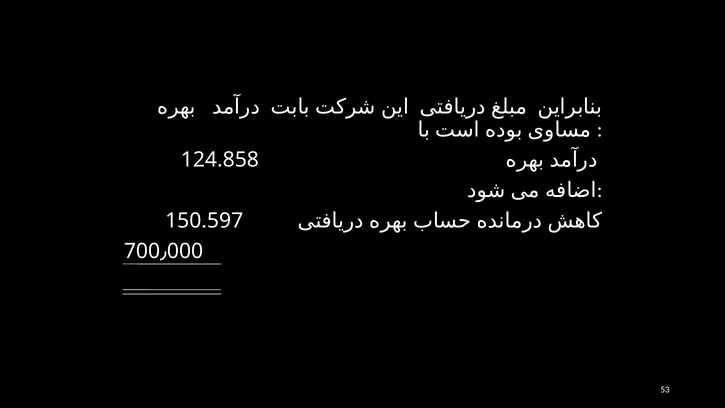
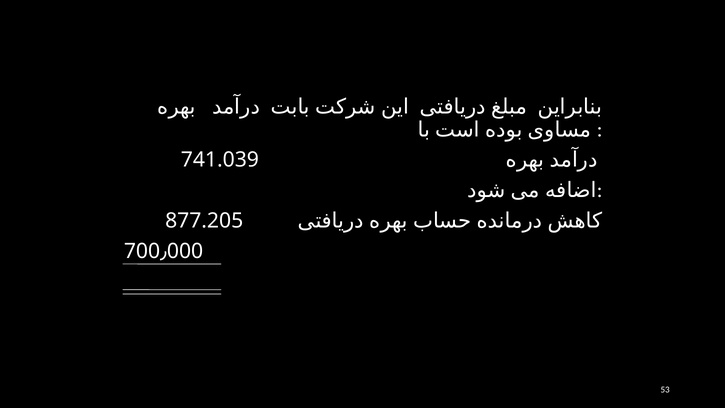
124.858: 124.858 -> 741.039 (220, 160)
150.597: 150.597 -> 877.205 (204, 221)
